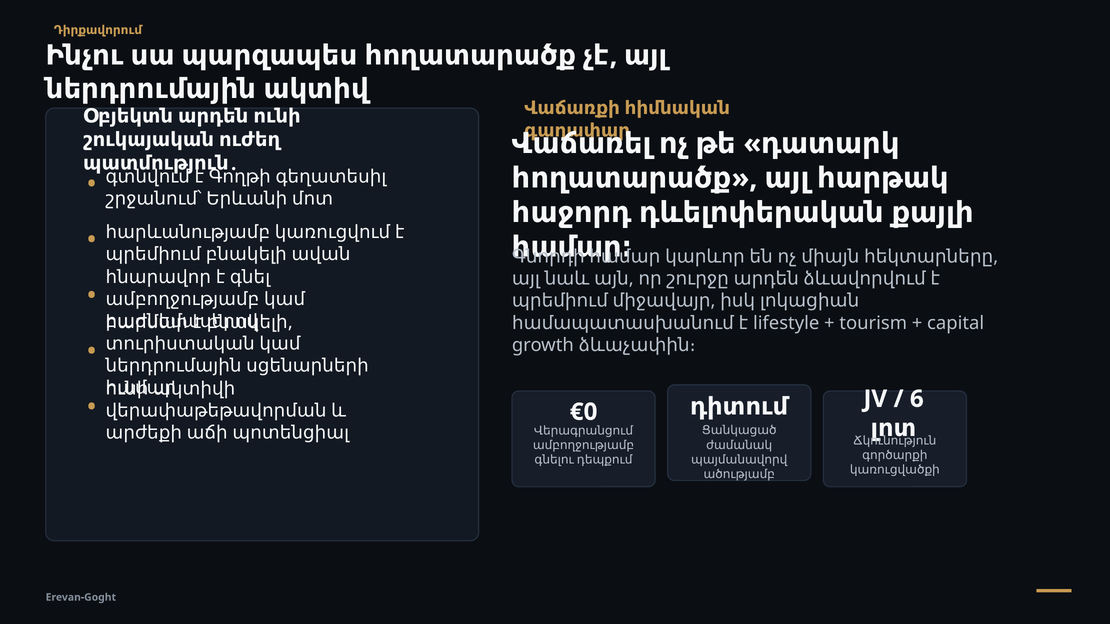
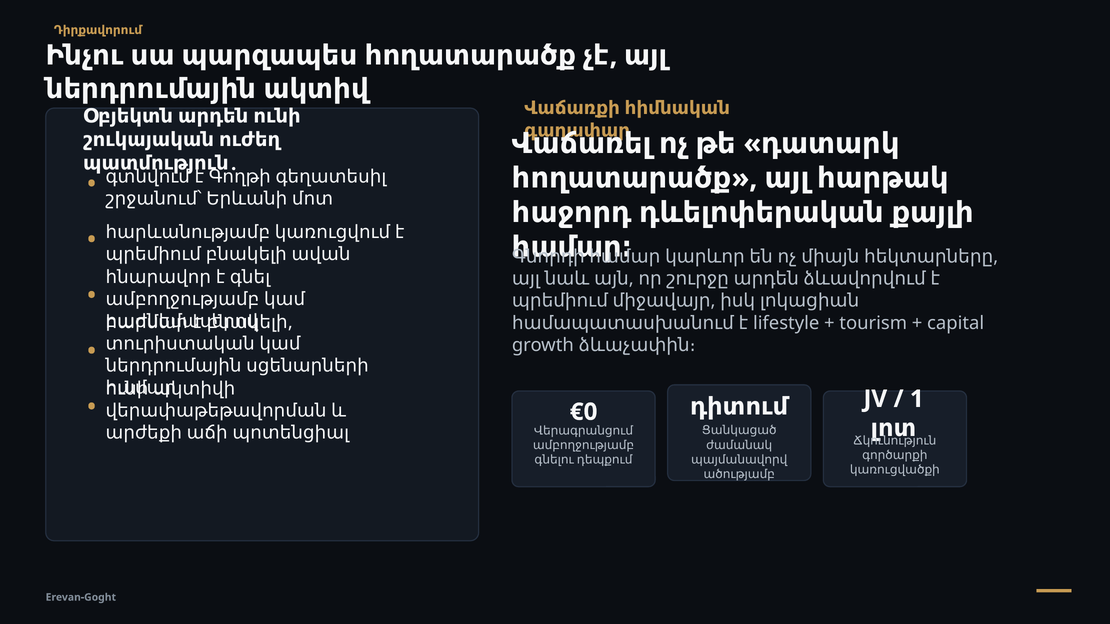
6: 6 -> 1 (917, 399)
